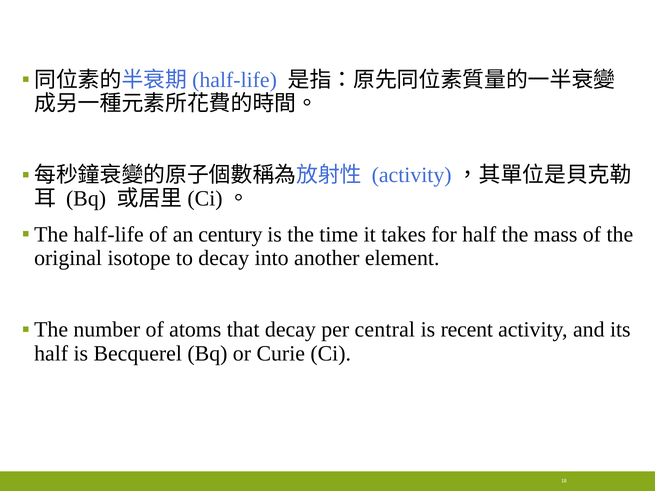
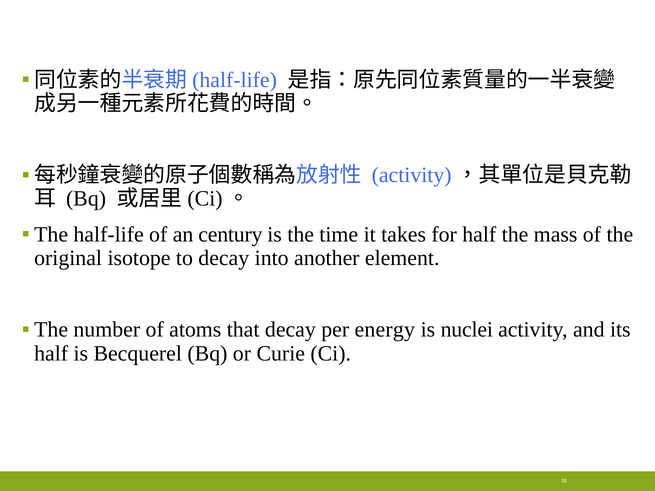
central: central -> energy (385, 330)
recent: recent -> nuclei (467, 330)
